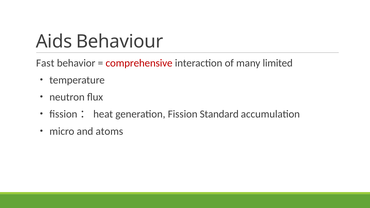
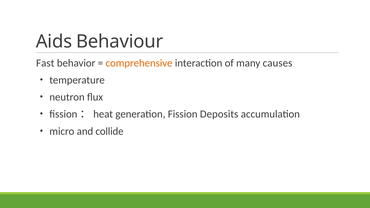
comprehensive colour: red -> orange (139, 63)
limited: limited -> causes (278, 63)
Standard: Standard -> Deposits (219, 114)
atoms: atoms -> collide (109, 131)
